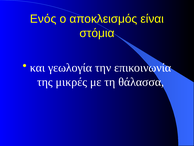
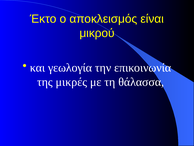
Ενός: Ενός -> Έκτο (43, 19)
στόμια: στόμια -> μικρού (97, 33)
